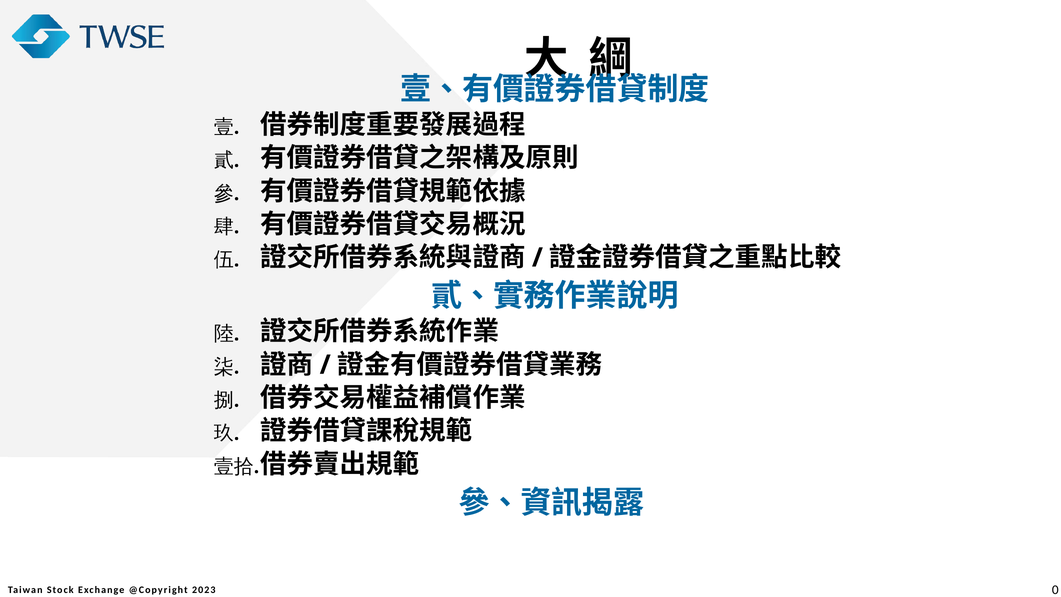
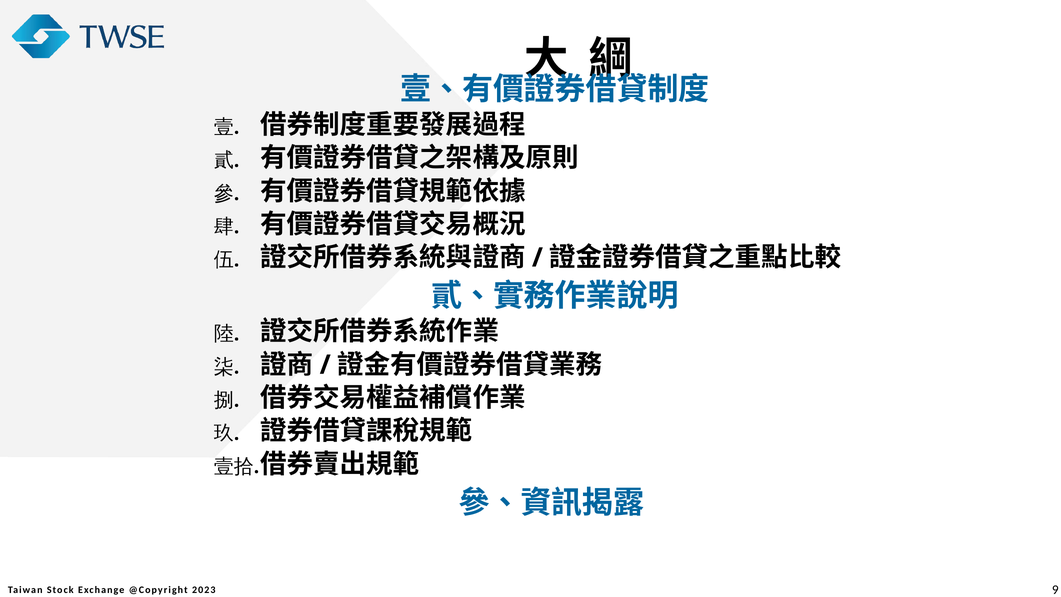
0: 0 -> 9 (1055, 590)
